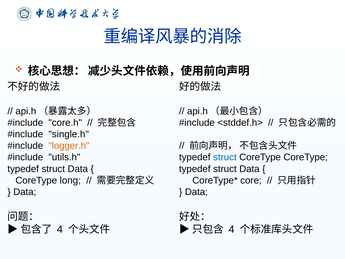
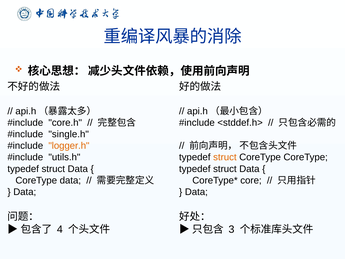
struct colour: blue -> orange (225, 157)
CoreType long: long -> data (70, 180)
4: 4 -> 3 (231, 229)
